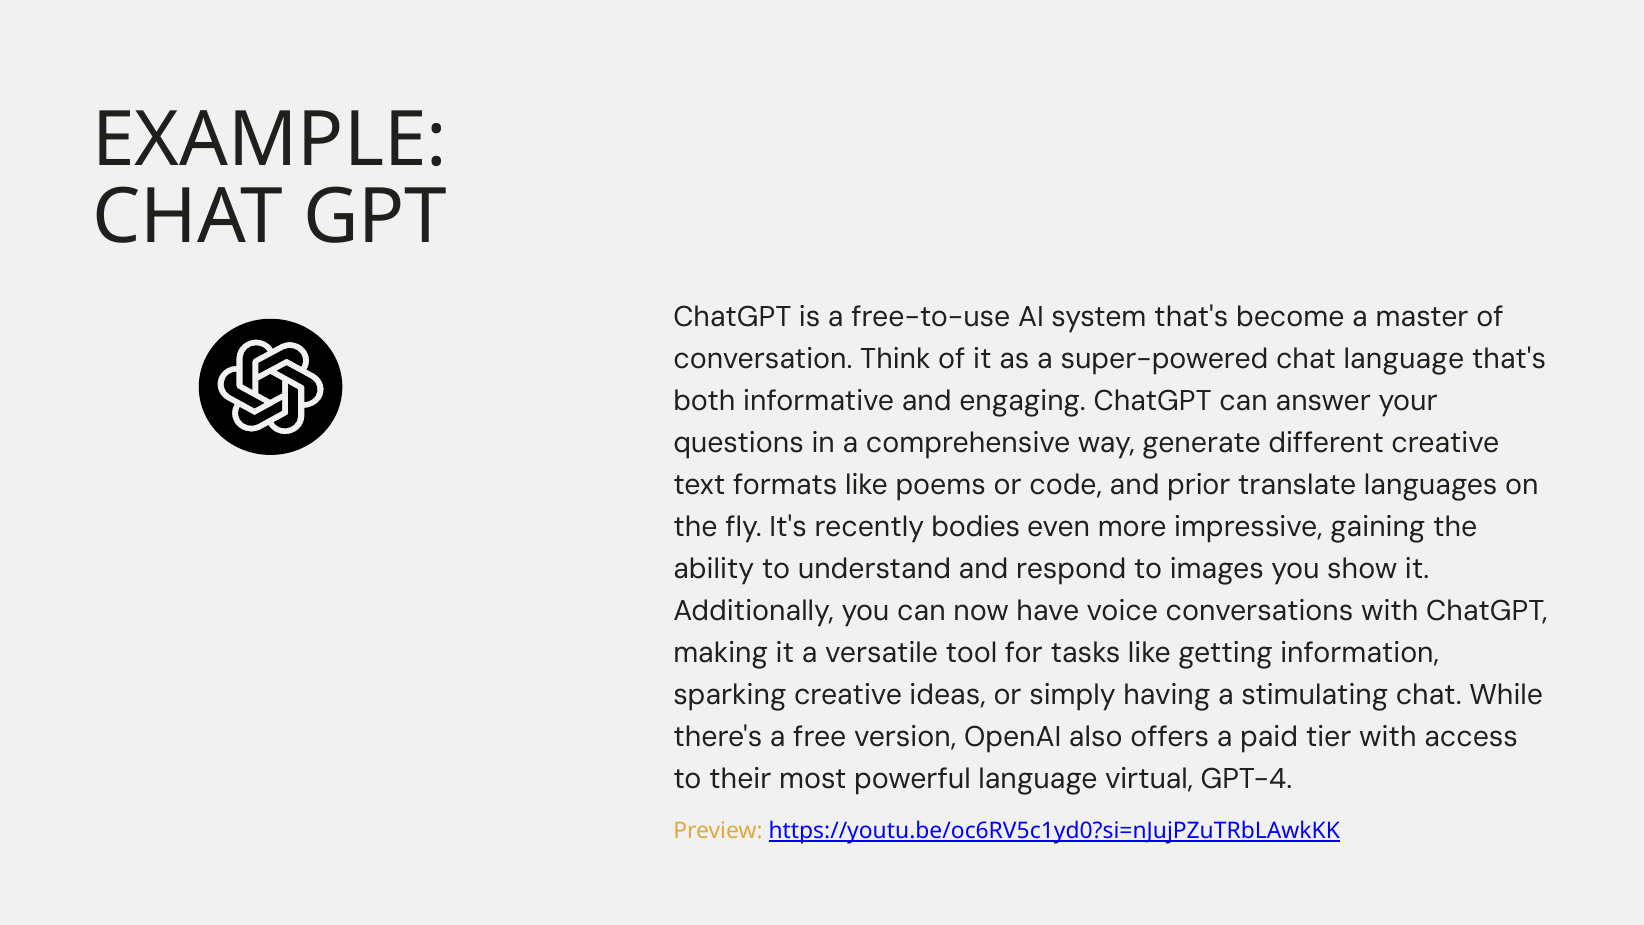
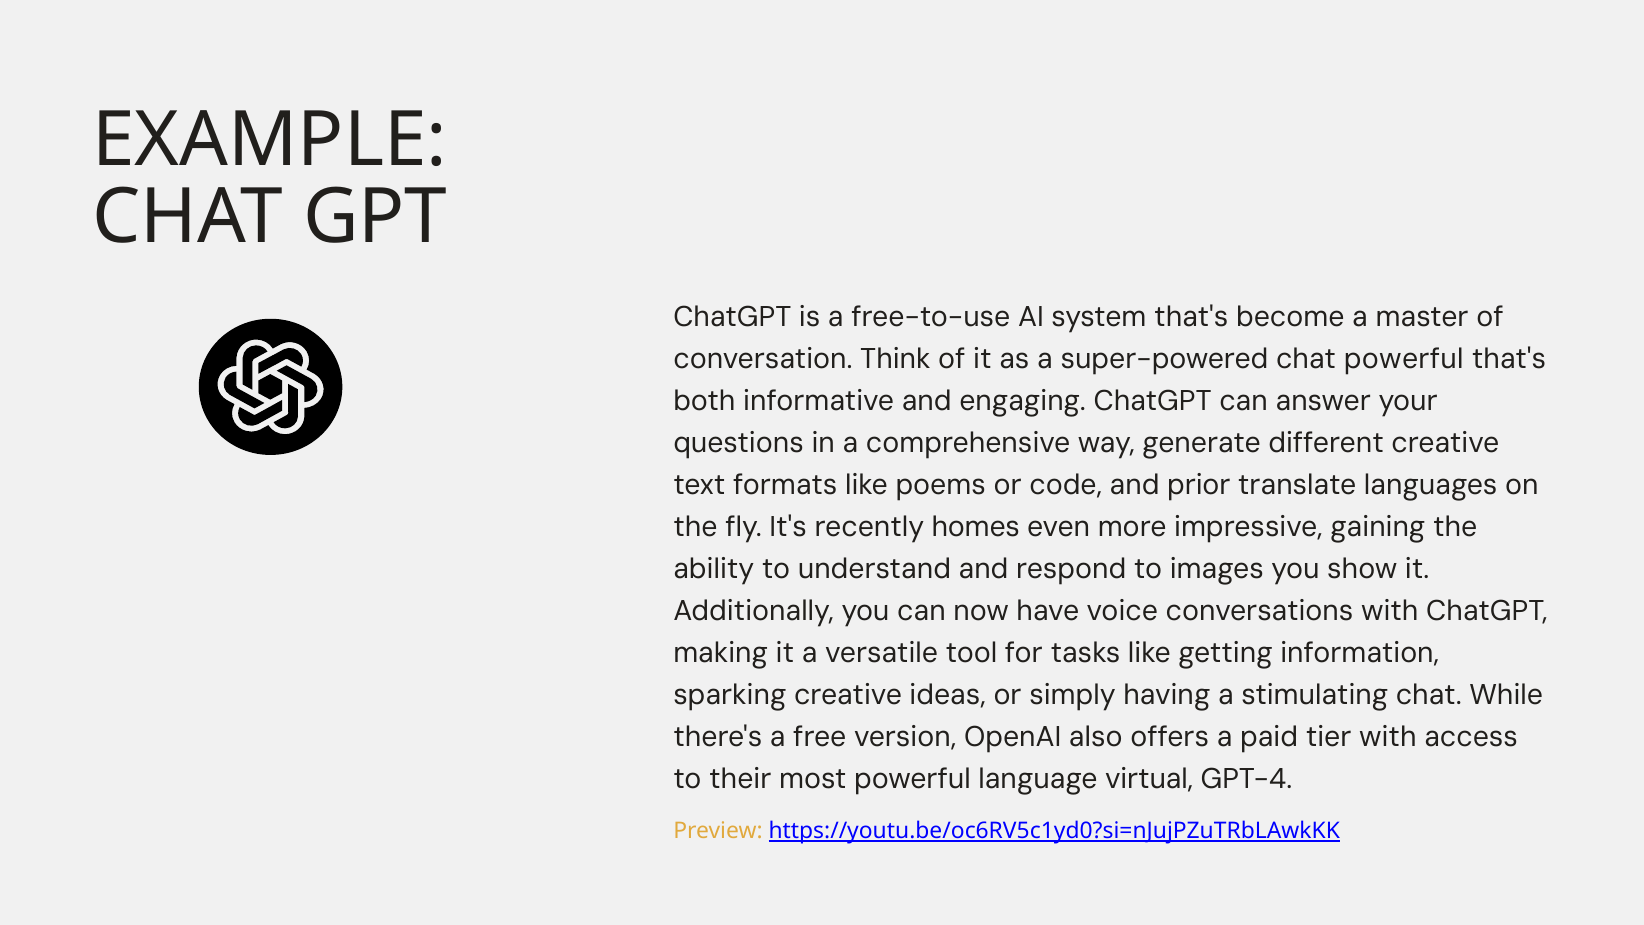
chat language: language -> powerful (1404, 359)
bodies: bodies -> homes (976, 527)
